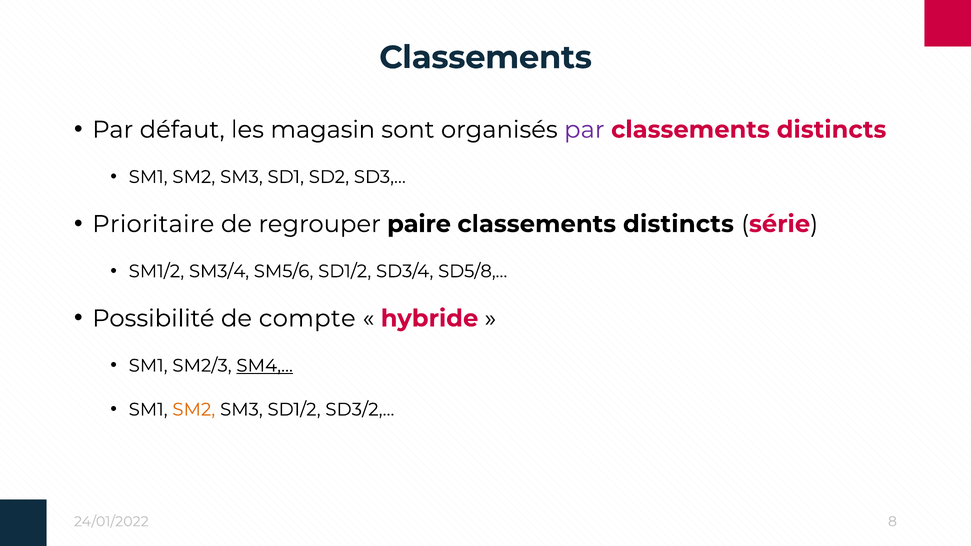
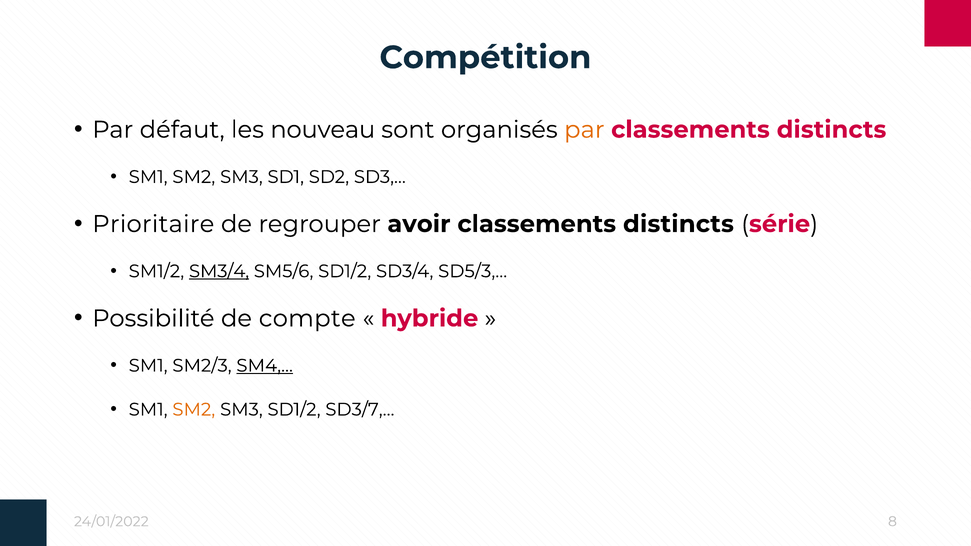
Classements: Classements -> Compétition (485, 58)
magasin: magasin -> nouveau (323, 130)
par colour: purple -> orange (584, 130)
paire: paire -> avoir (419, 224)
SM3/4 underline: none -> present (219, 271)
SD5/8,…: SD5/8,… -> SD5/3,… (473, 271)
SD3/2,…: SD3/2,… -> SD3/7,… (360, 410)
